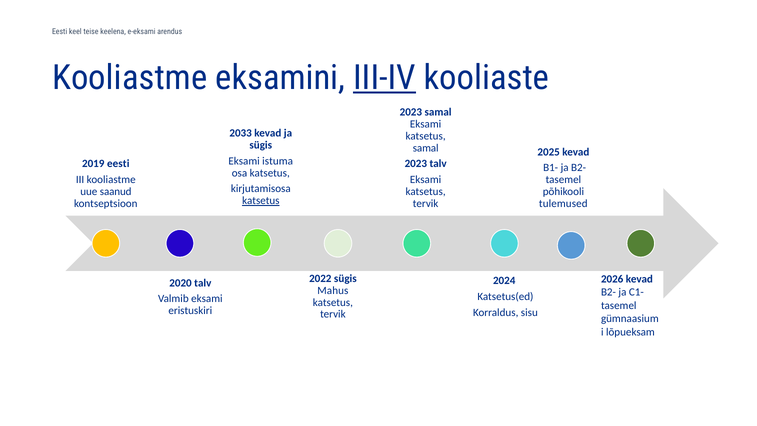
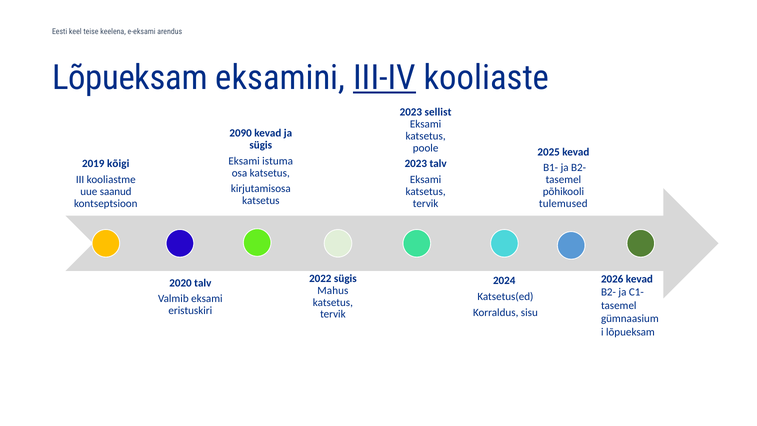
Kooliastme: Kooliastme -> Lõpueksam (130, 78)
2023 samal: samal -> sellist (438, 112)
2033: 2033 -> 2090 (241, 133)
samal: samal -> poole (426, 148)
2019 eesti: eesti -> kõigi (118, 164)
katsetus underline: present -> none (261, 201)
